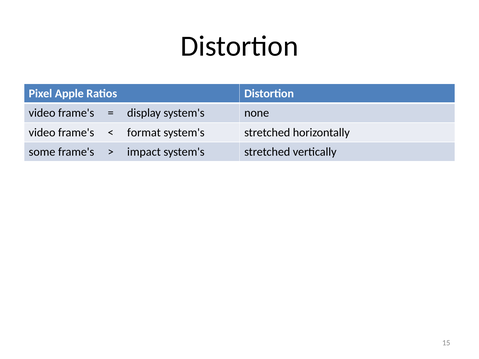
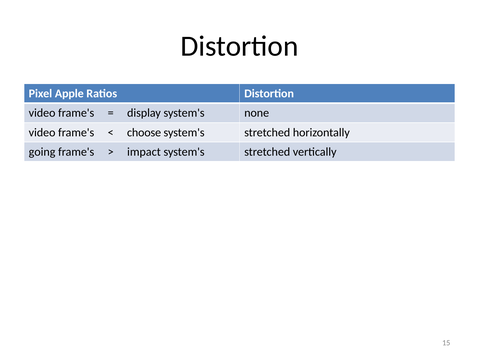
format: format -> choose (144, 133)
some: some -> going (42, 152)
